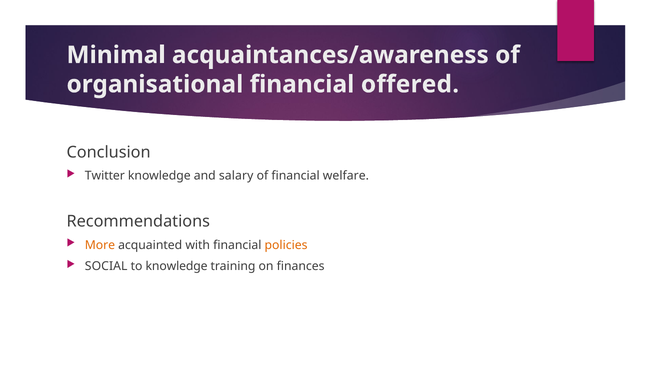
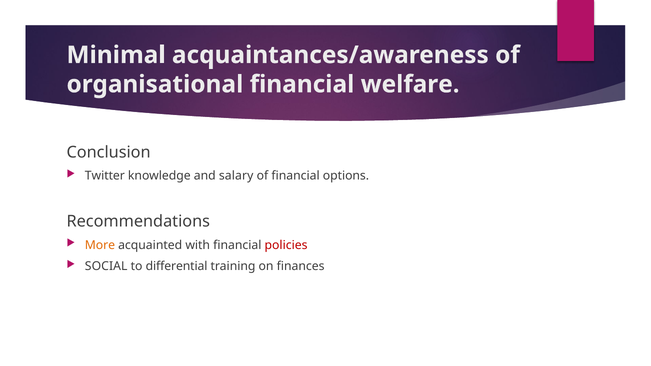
offered: offered -> welfare (410, 84)
welfare: welfare -> options (346, 176)
policies colour: orange -> red (286, 245)
to knowledge: knowledge -> differential (177, 267)
